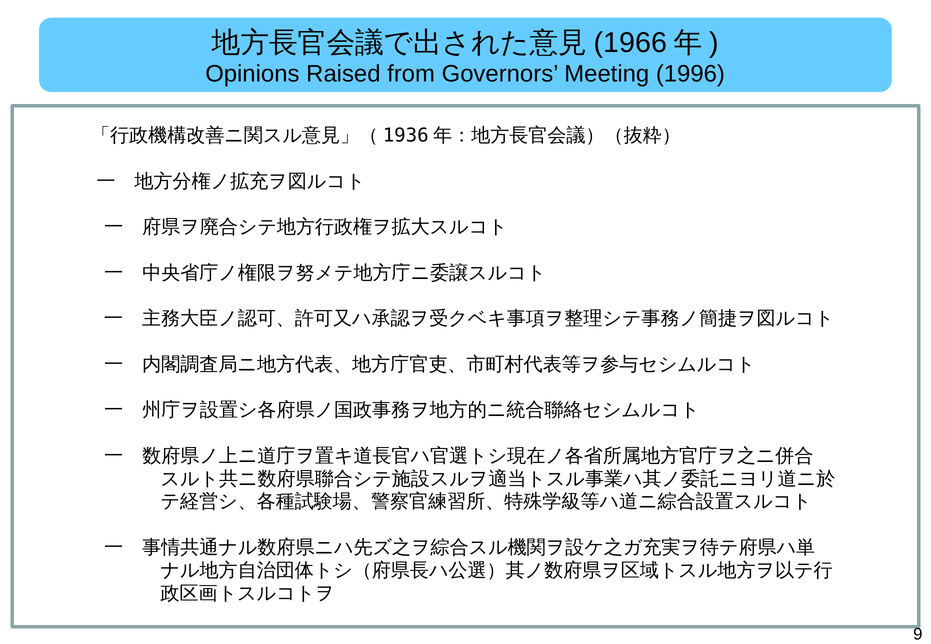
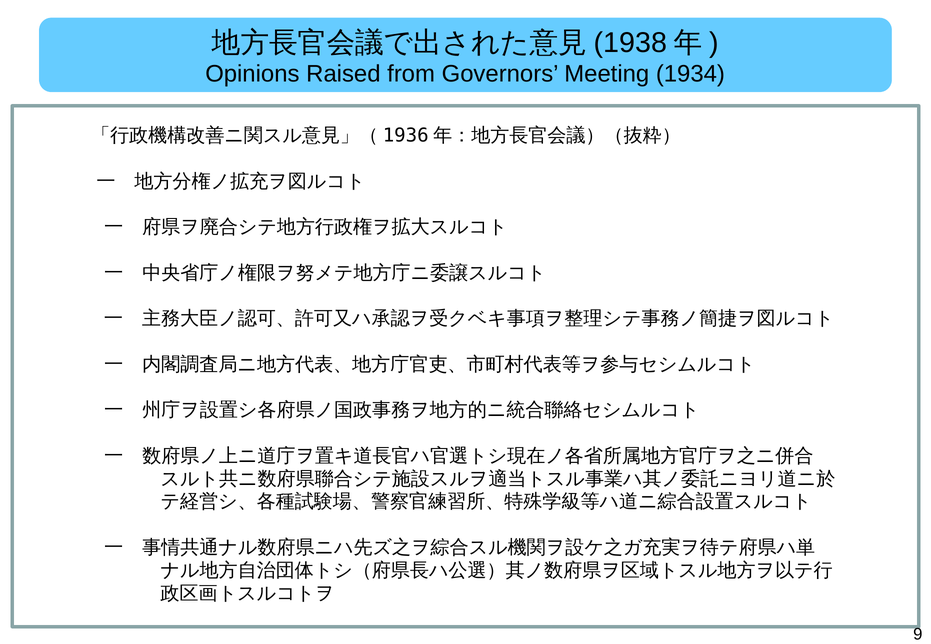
1966: 1966 -> 1938 (630, 43)
1996: 1996 -> 1934 (690, 74)
